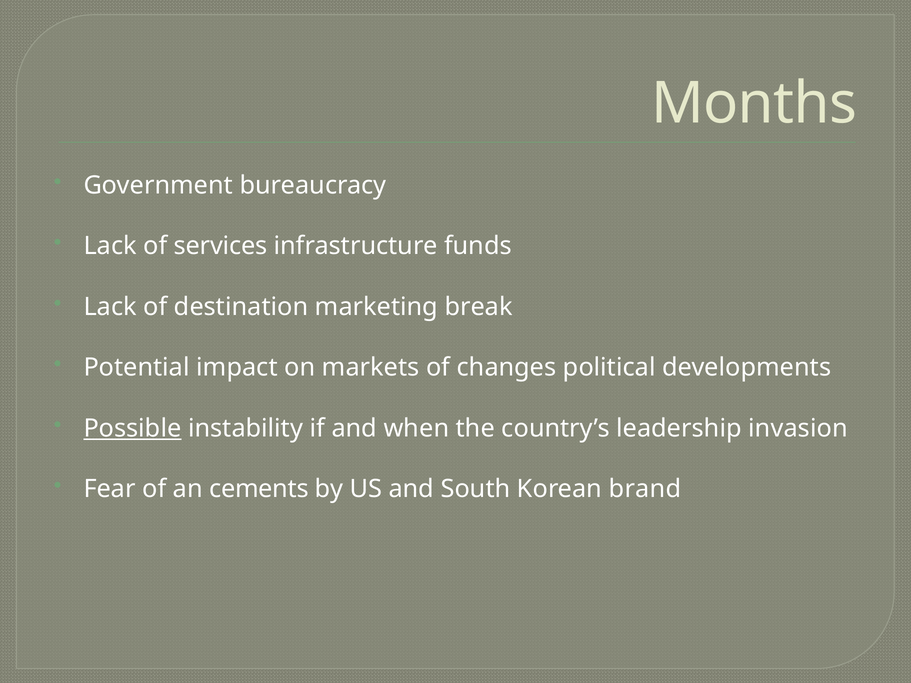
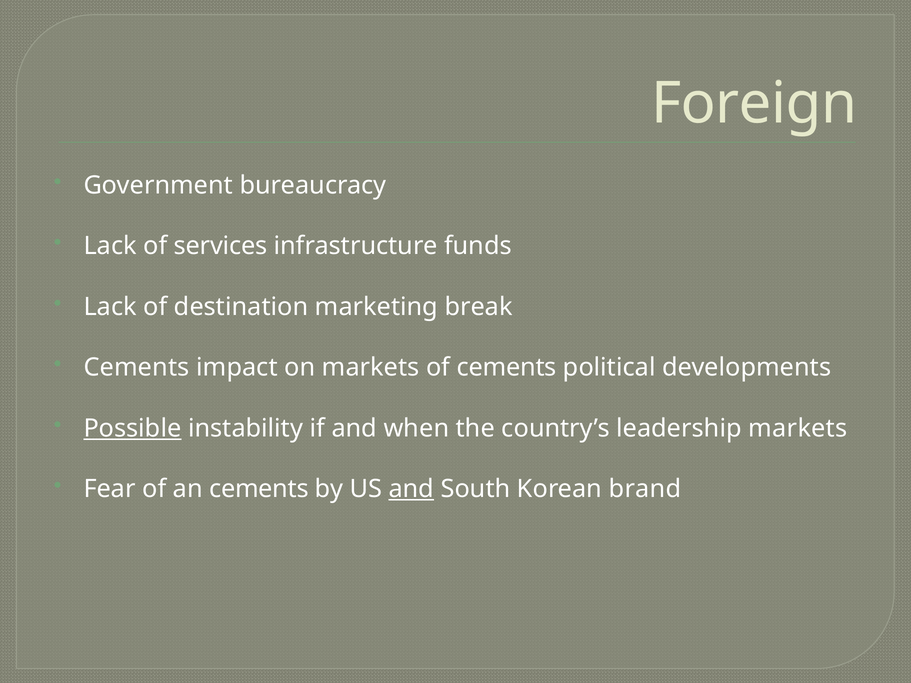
Months: Months -> Foreign (754, 104)
Potential: Potential -> Cements (137, 368)
of changes: changes -> cements (507, 368)
leadership invasion: invasion -> markets (798, 428)
and underline: none -> present (411, 489)
